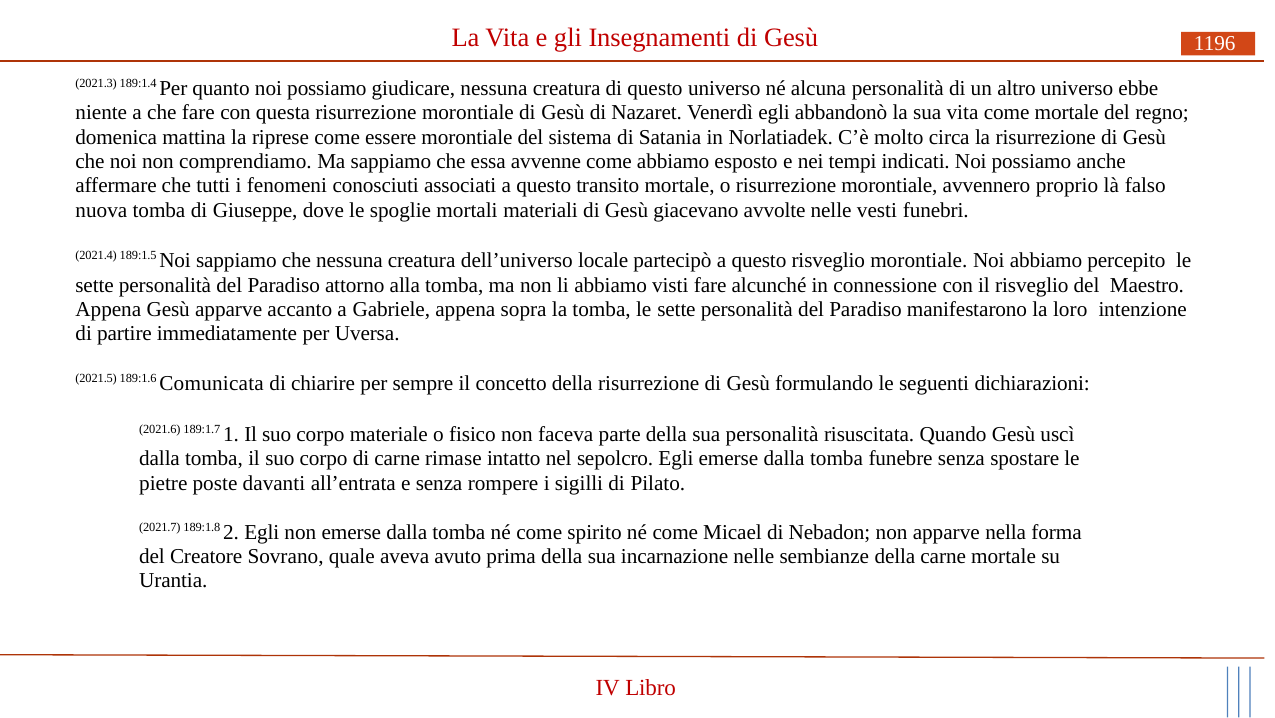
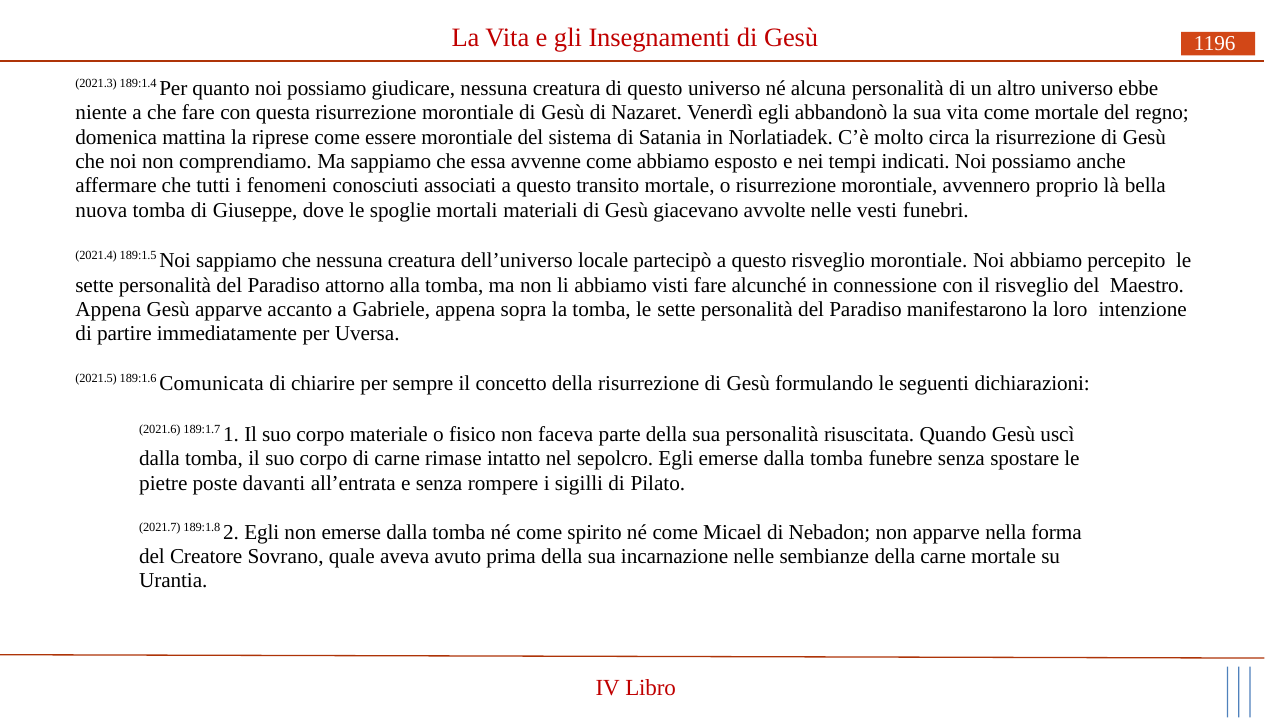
falso: falso -> bella (1145, 186)
